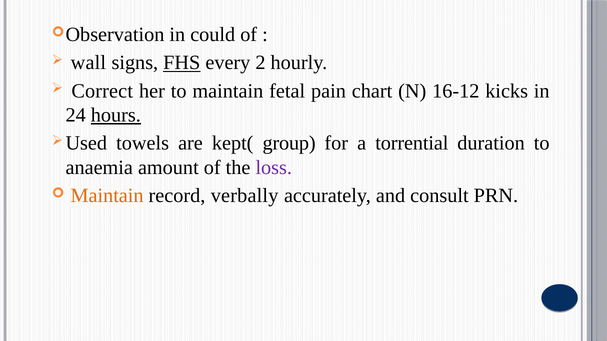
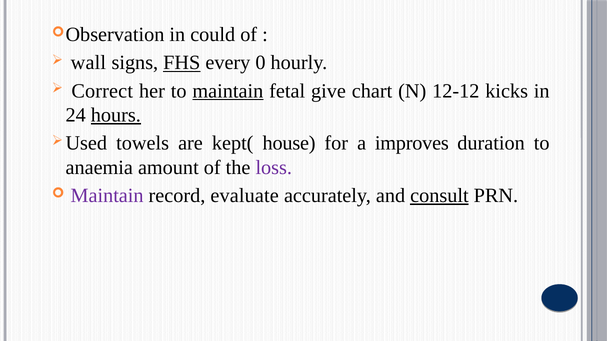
2: 2 -> 0 (260, 63)
maintain underline: none -> present (228, 91)
pain: pain -> give (328, 91)
16-12: 16-12 -> 12-12 (456, 91)
group: group -> house (289, 143)
torrential: torrential -> improves (412, 143)
Maintain colour: orange -> purple (107, 196)
verbally: verbally -> evaluate (245, 196)
consult underline: none -> present (439, 196)
